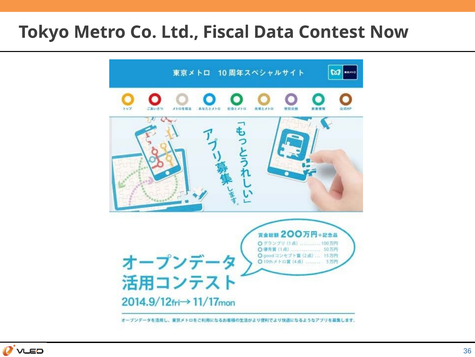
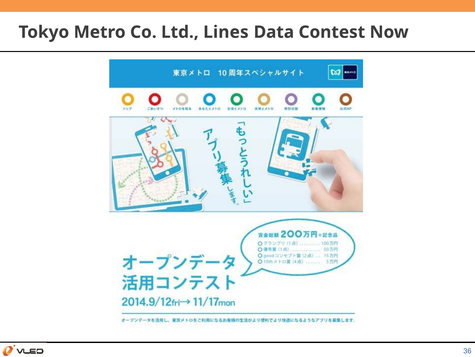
Fiscal: Fiscal -> Lines (226, 32)
